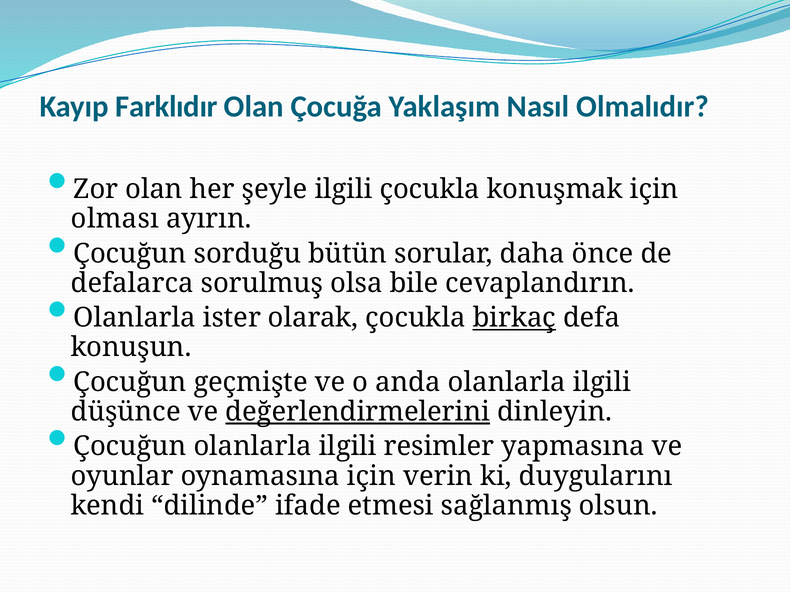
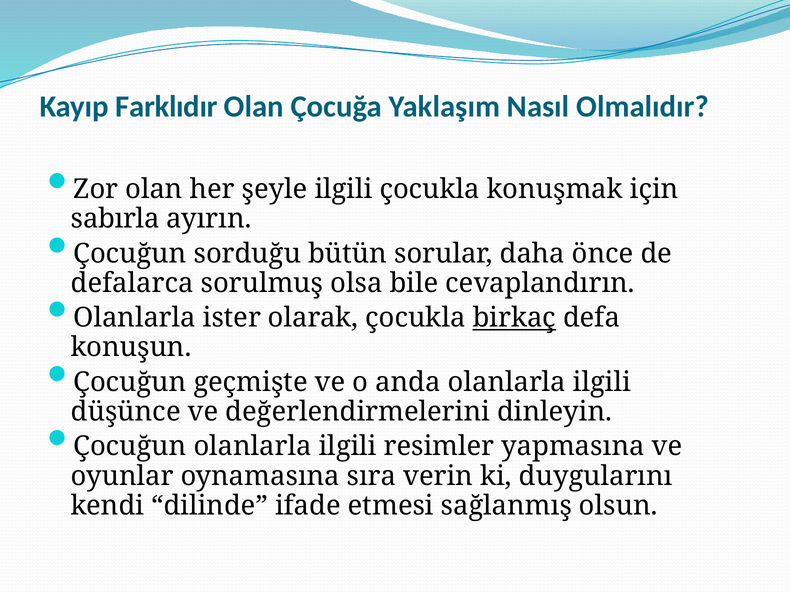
olması: olması -> sabırla (115, 219)
değerlendirmelerini underline: present -> none (358, 412)
oynamasına için: için -> sıra (372, 476)
